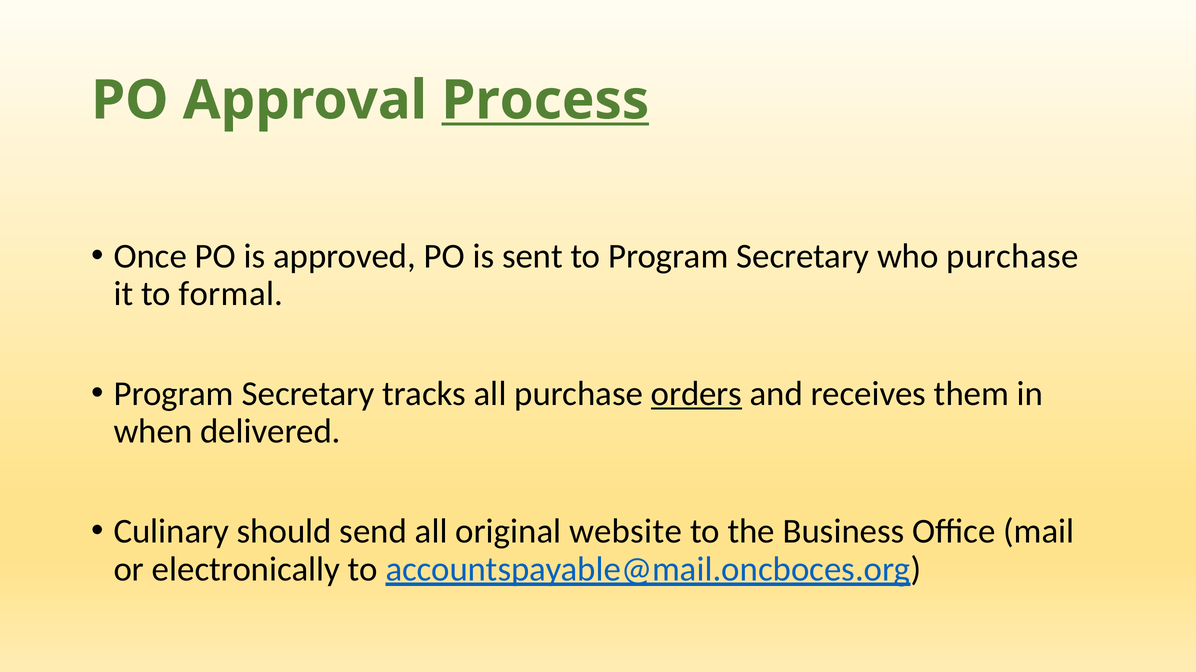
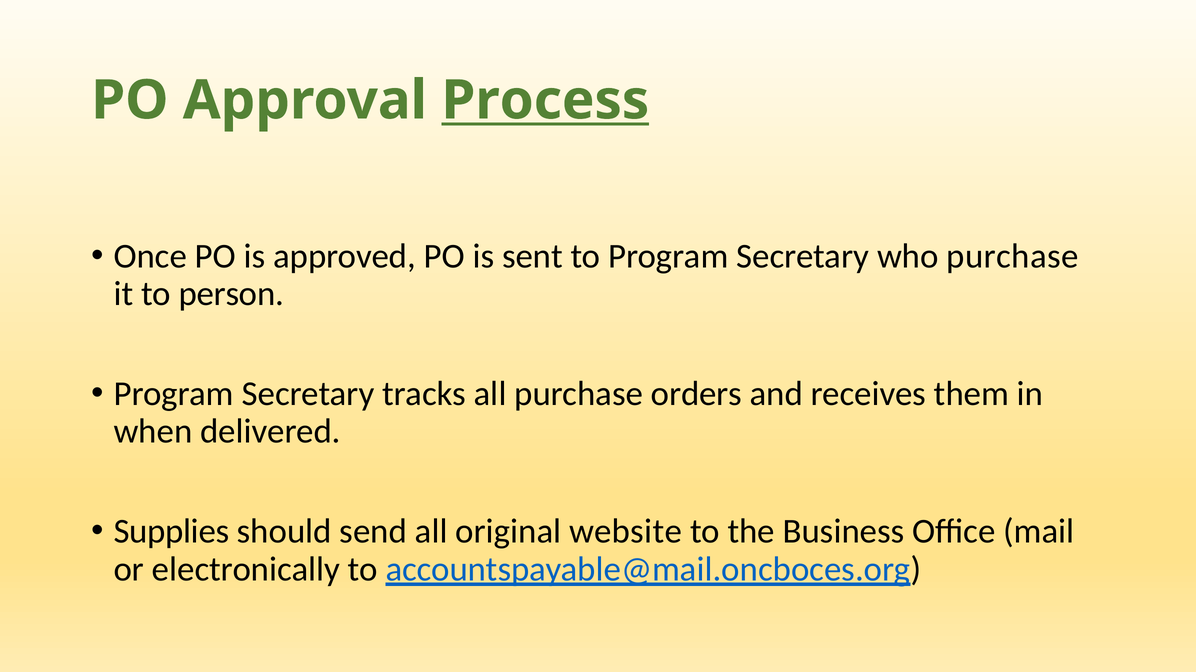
formal: formal -> person (231, 294)
orders underline: present -> none (696, 394)
Culinary: Culinary -> Supplies (171, 532)
